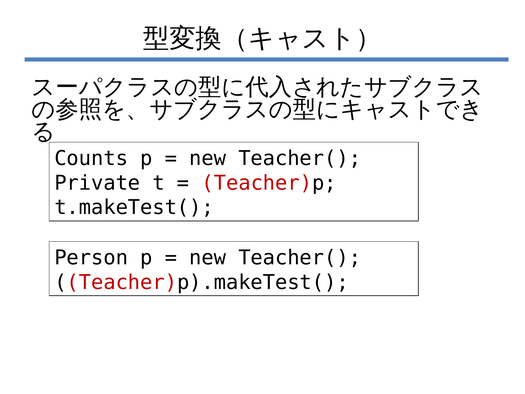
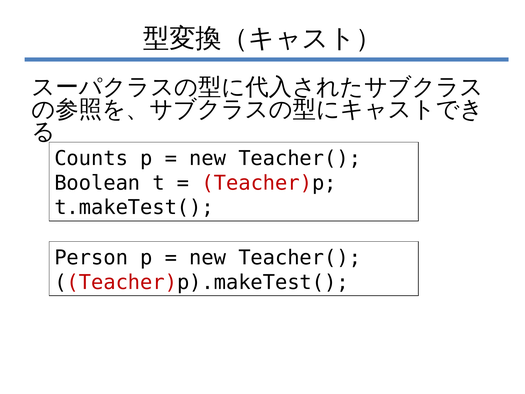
Private: Private -> Boolean (97, 183)
